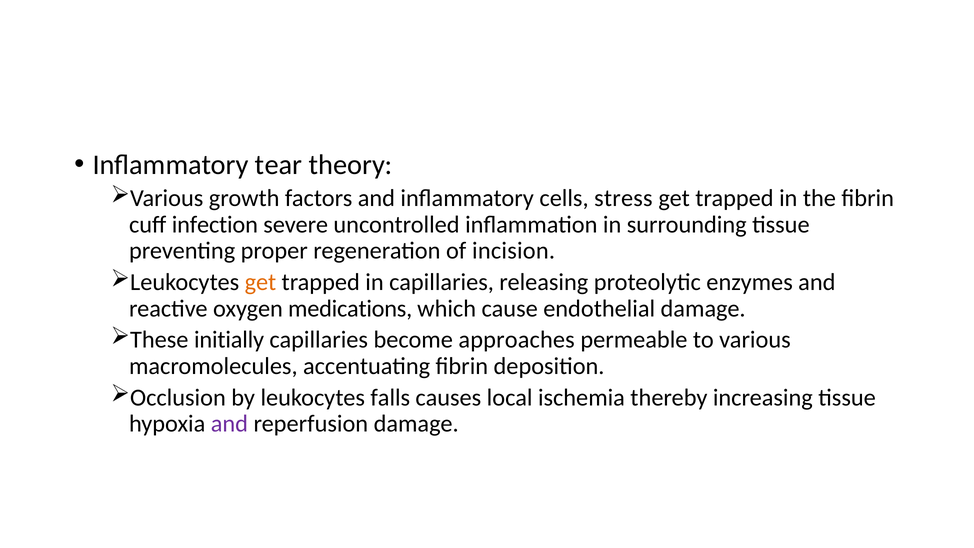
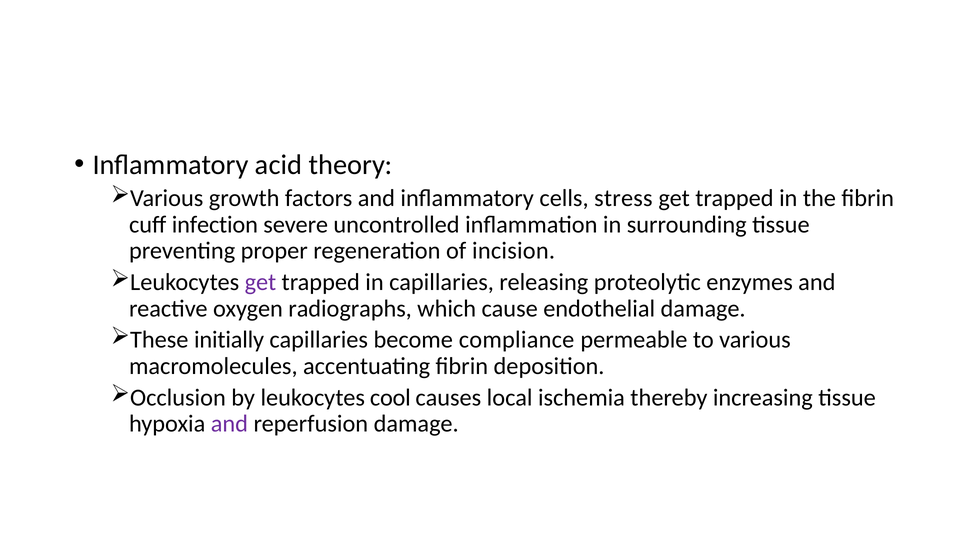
tear: tear -> acid (279, 165)
get colour: orange -> purple (260, 282)
medications: medications -> radiographs (350, 308)
approaches: approaches -> compliance (517, 340)
falls: falls -> cool (390, 397)
